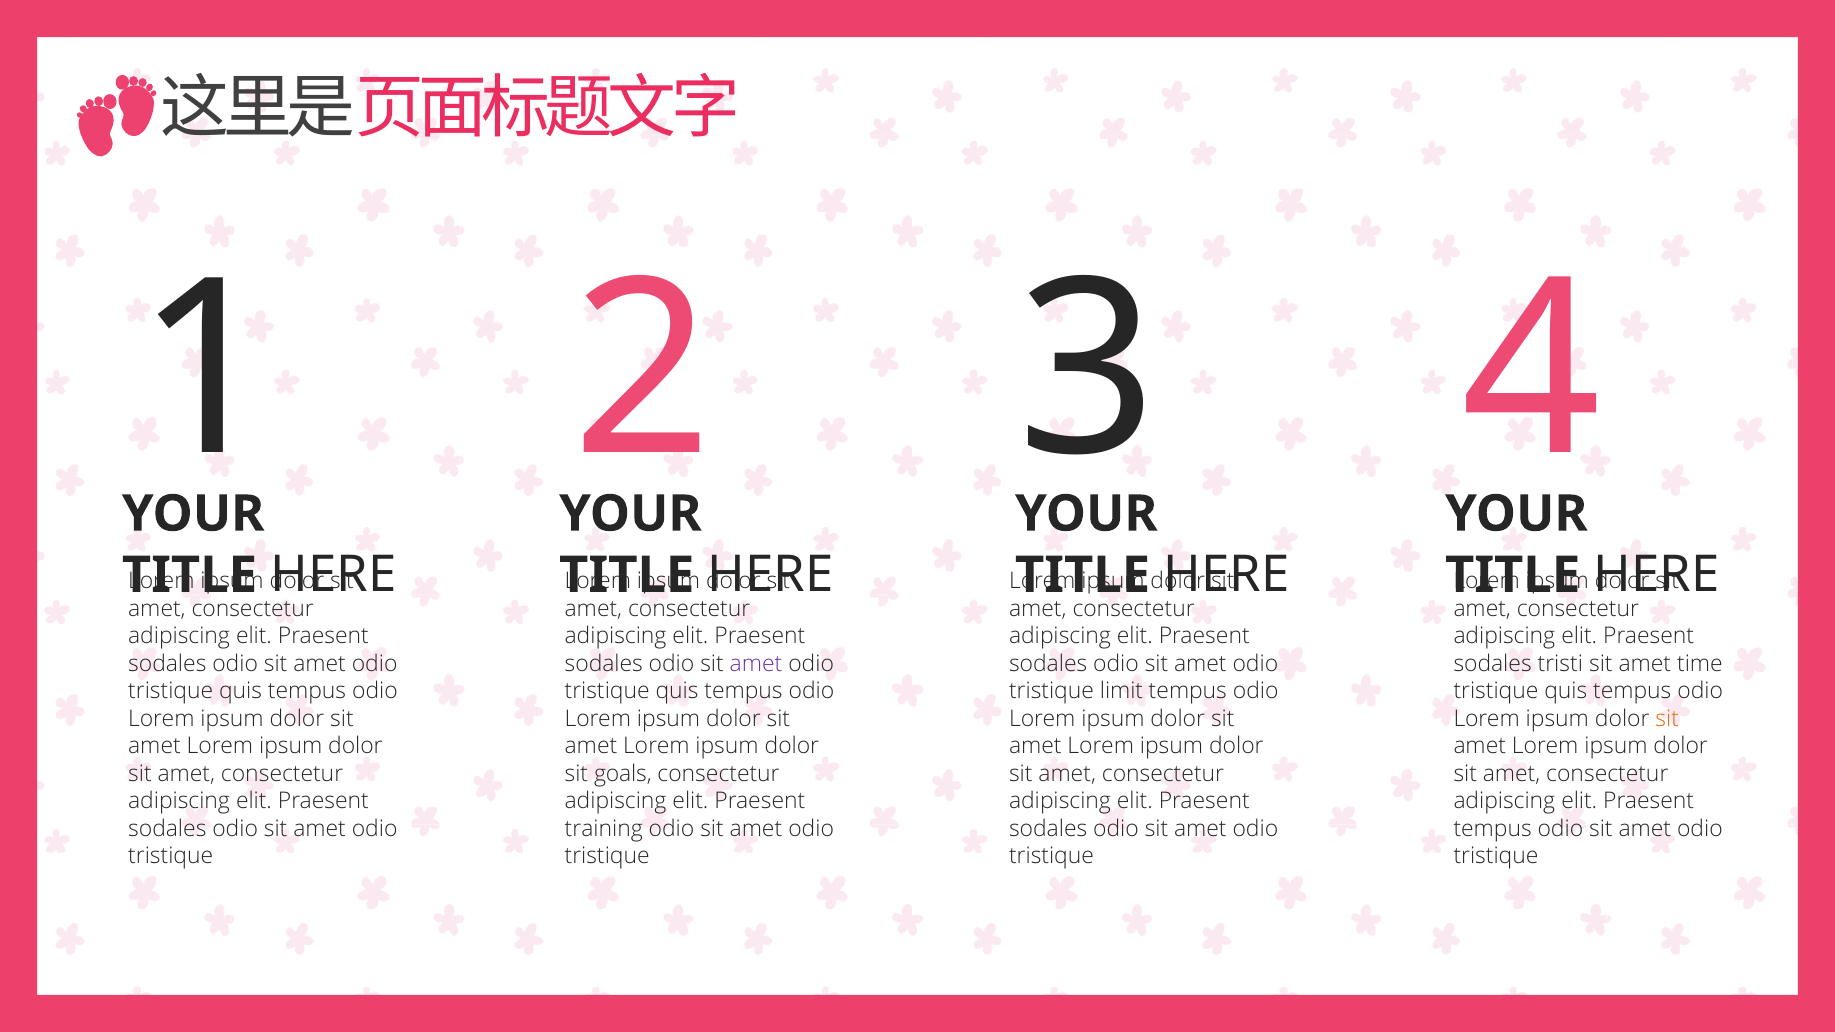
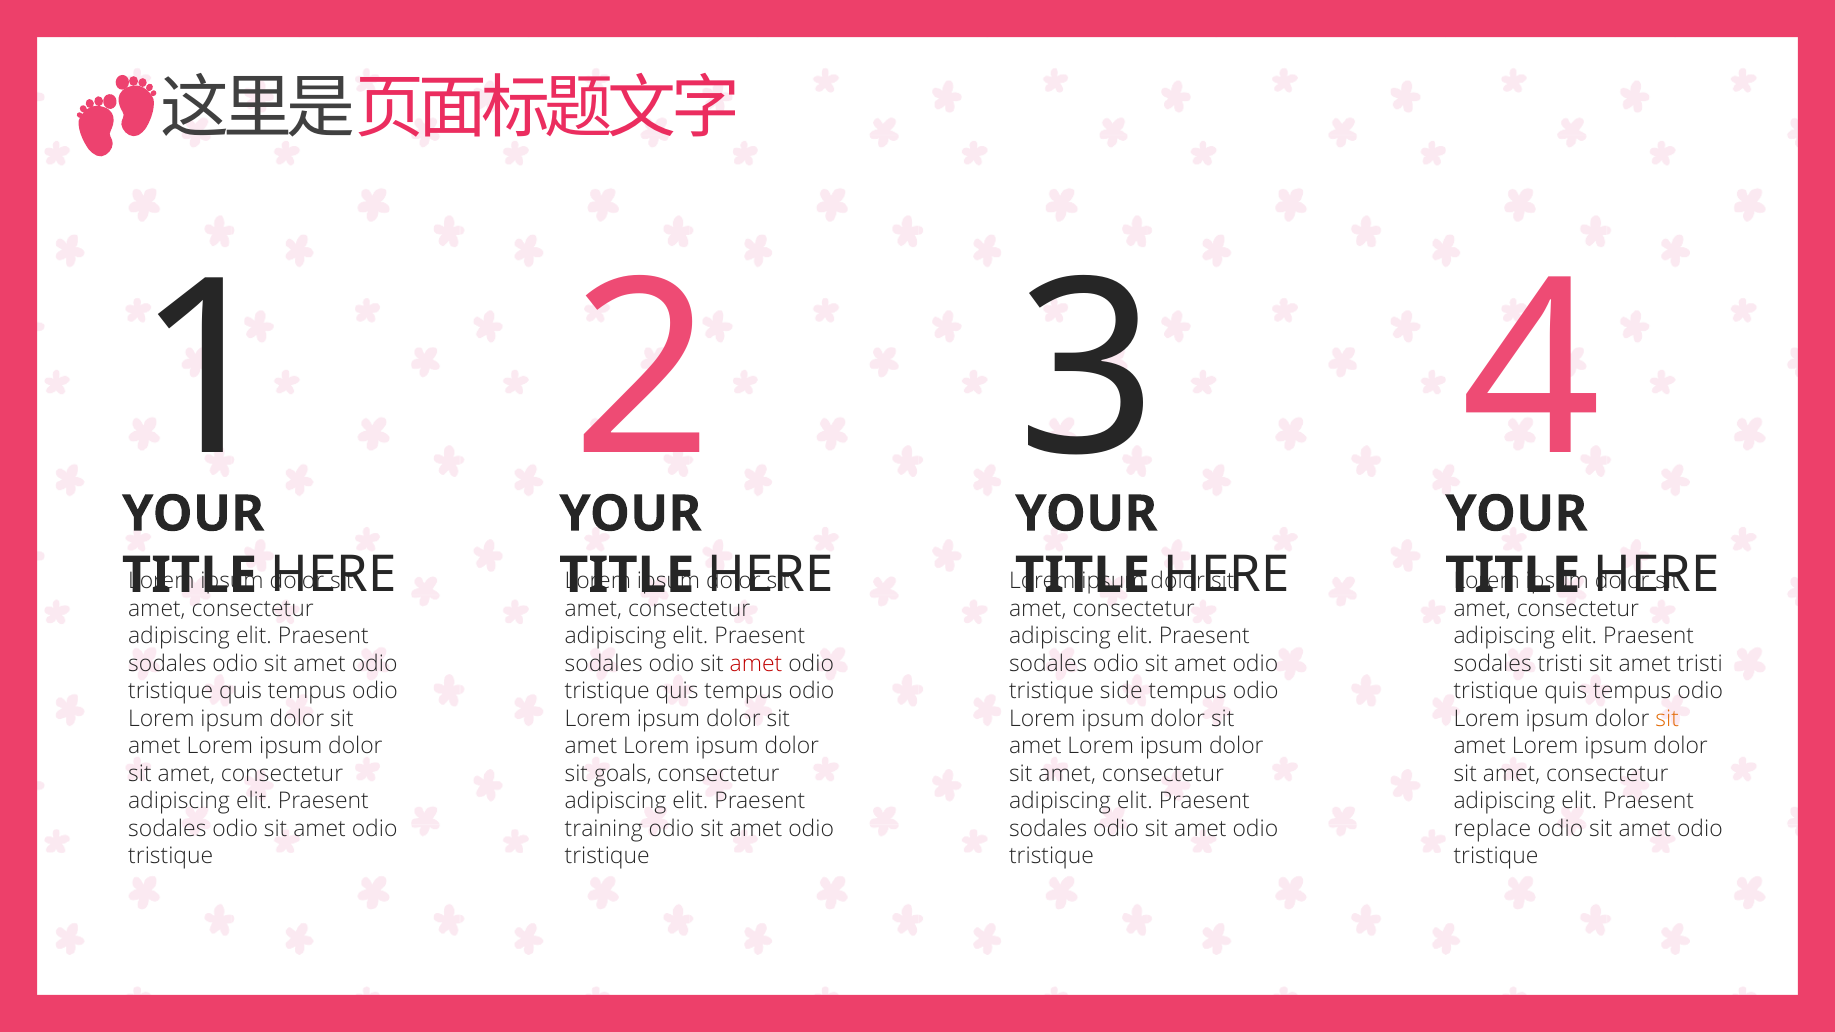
amet colour: purple -> red (756, 664)
amet time: time -> tristi (1700, 664)
limit: limit -> side (1121, 691)
tempus: tempus -> replace (1492, 829)
